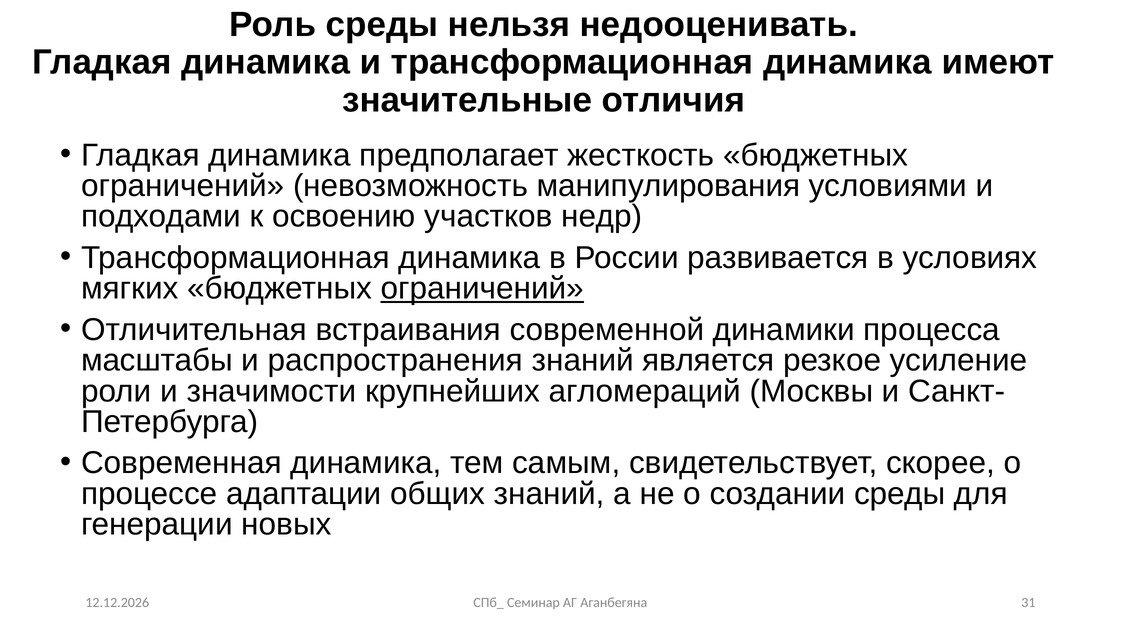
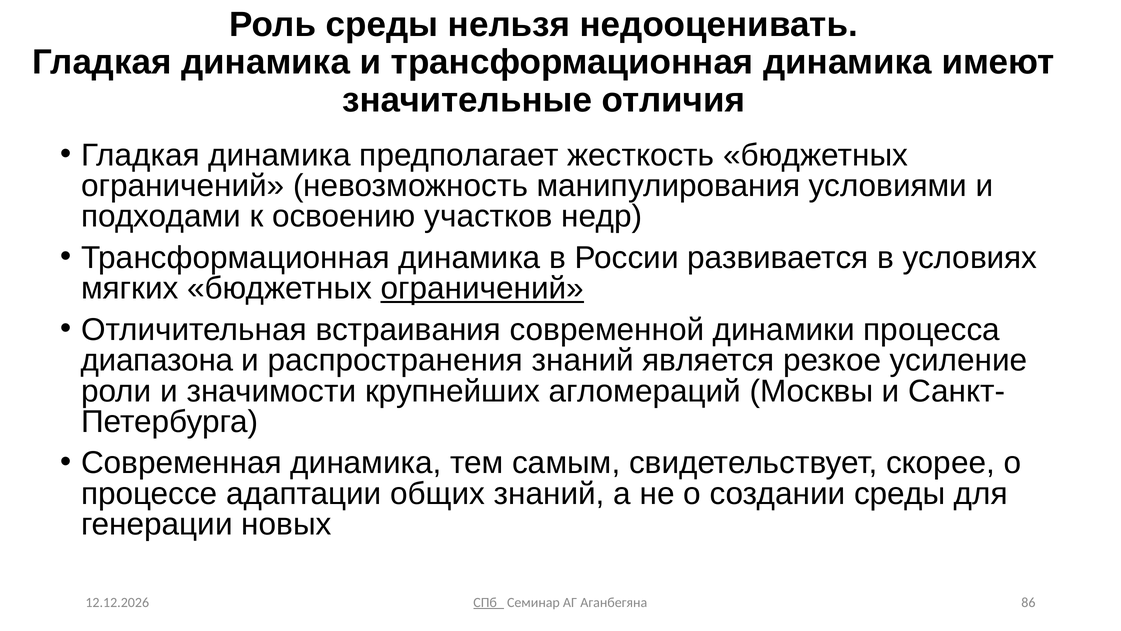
масштабы: масштабы -> диапазона (157, 360)
СПб_ underline: none -> present (489, 602)
31: 31 -> 86 (1028, 602)
